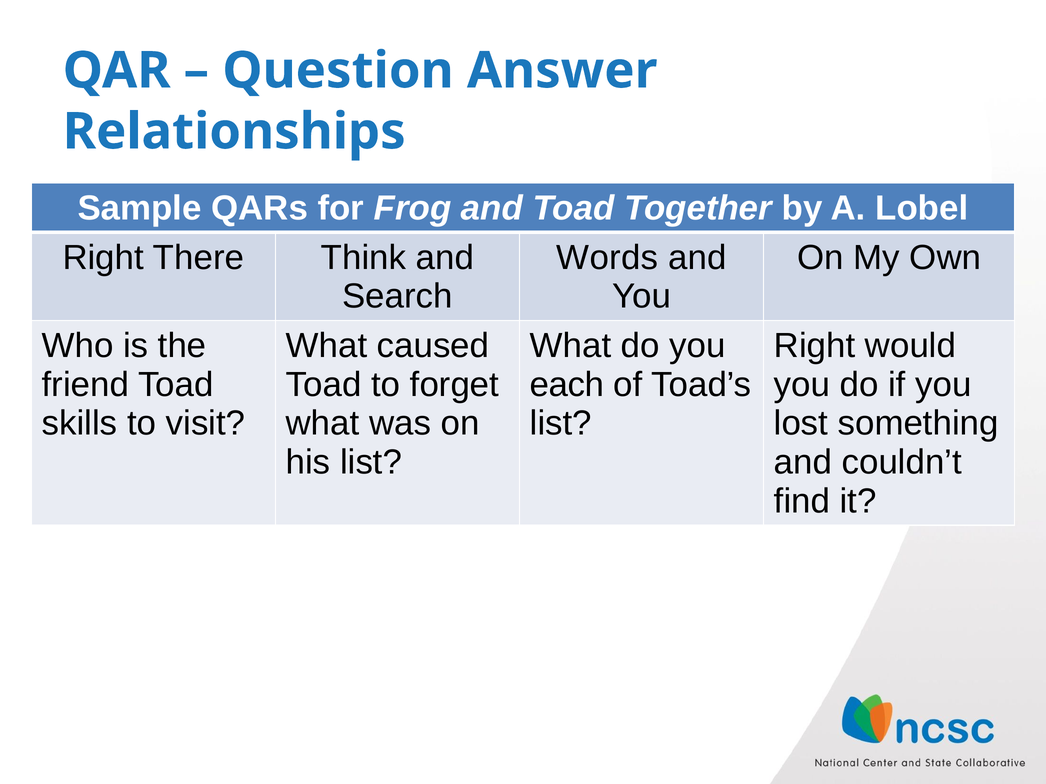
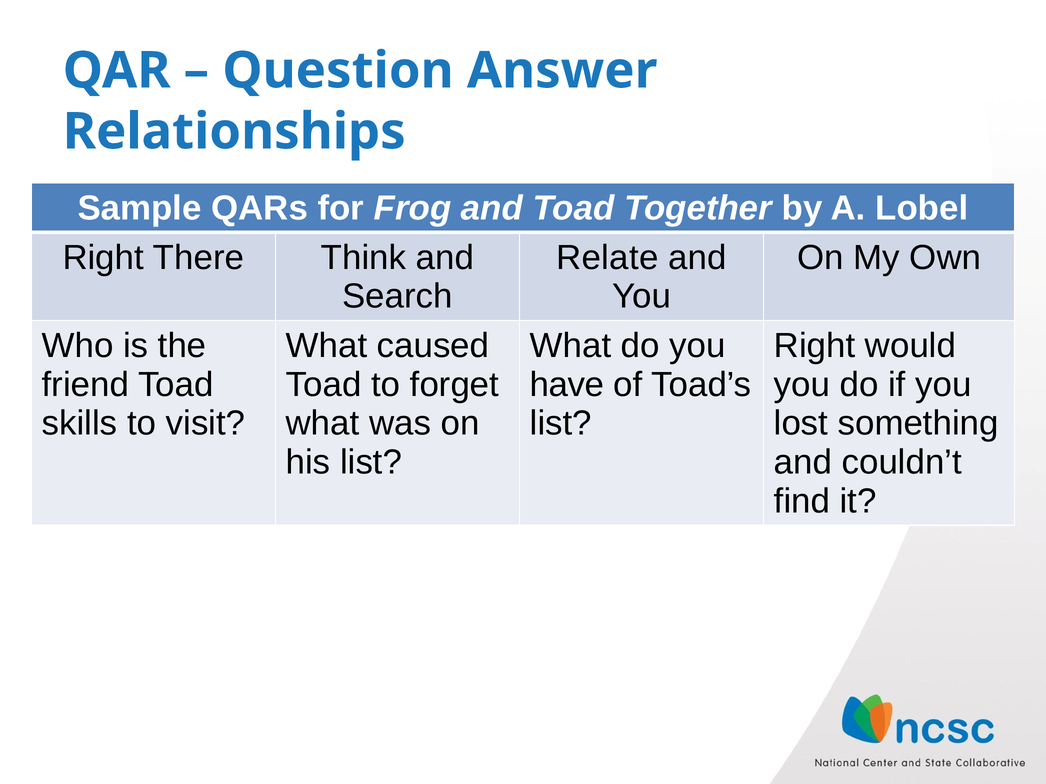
Words: Words -> Relate (607, 258)
each: each -> have (567, 385)
